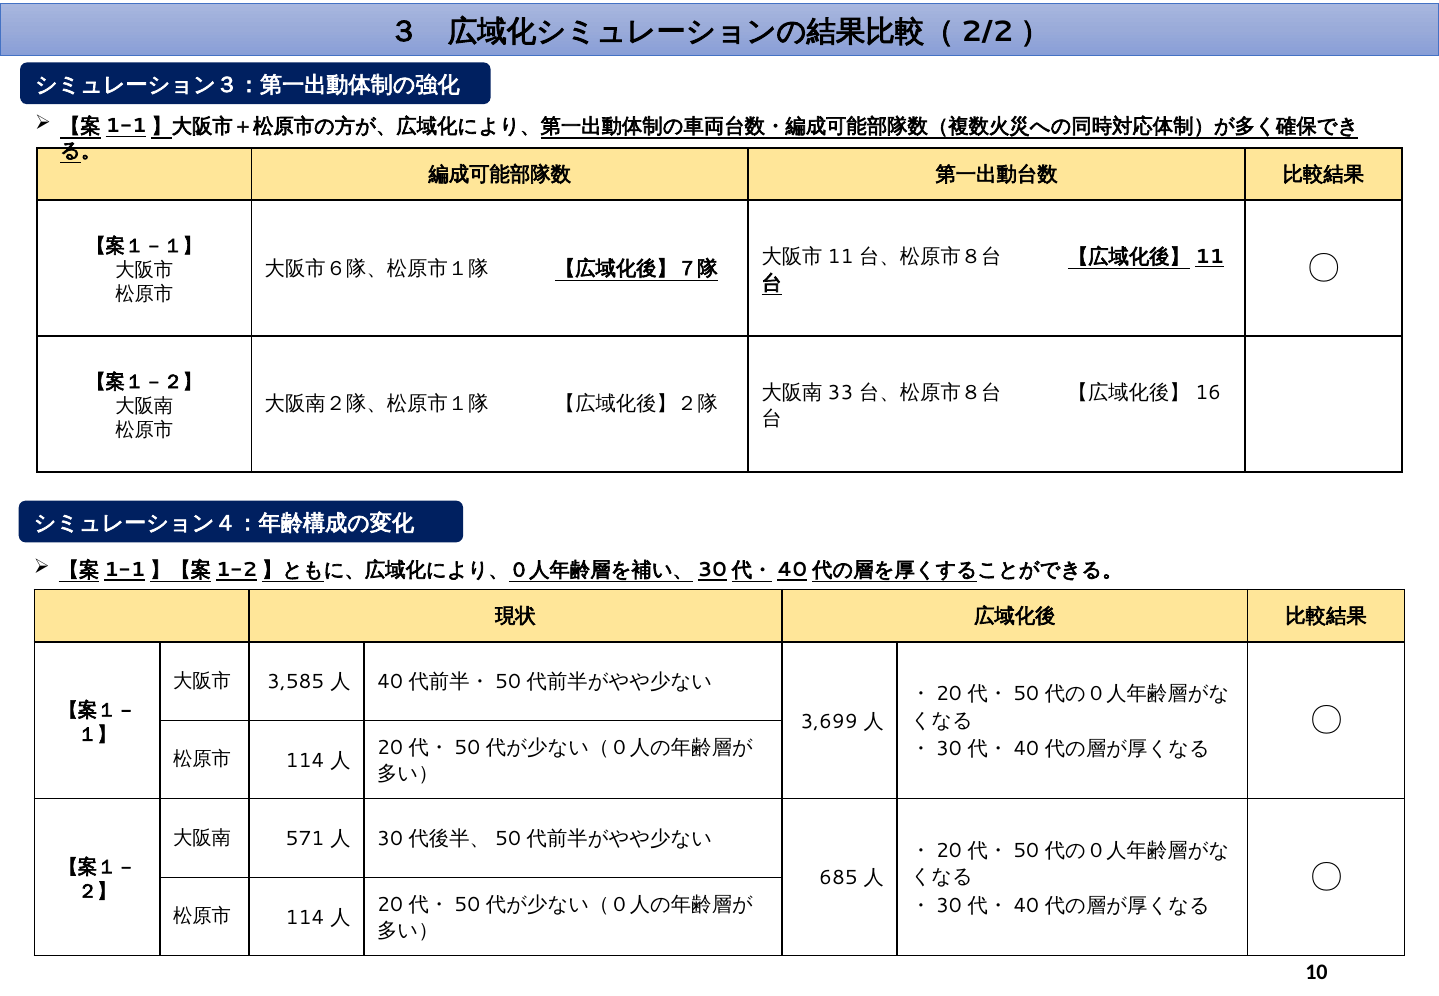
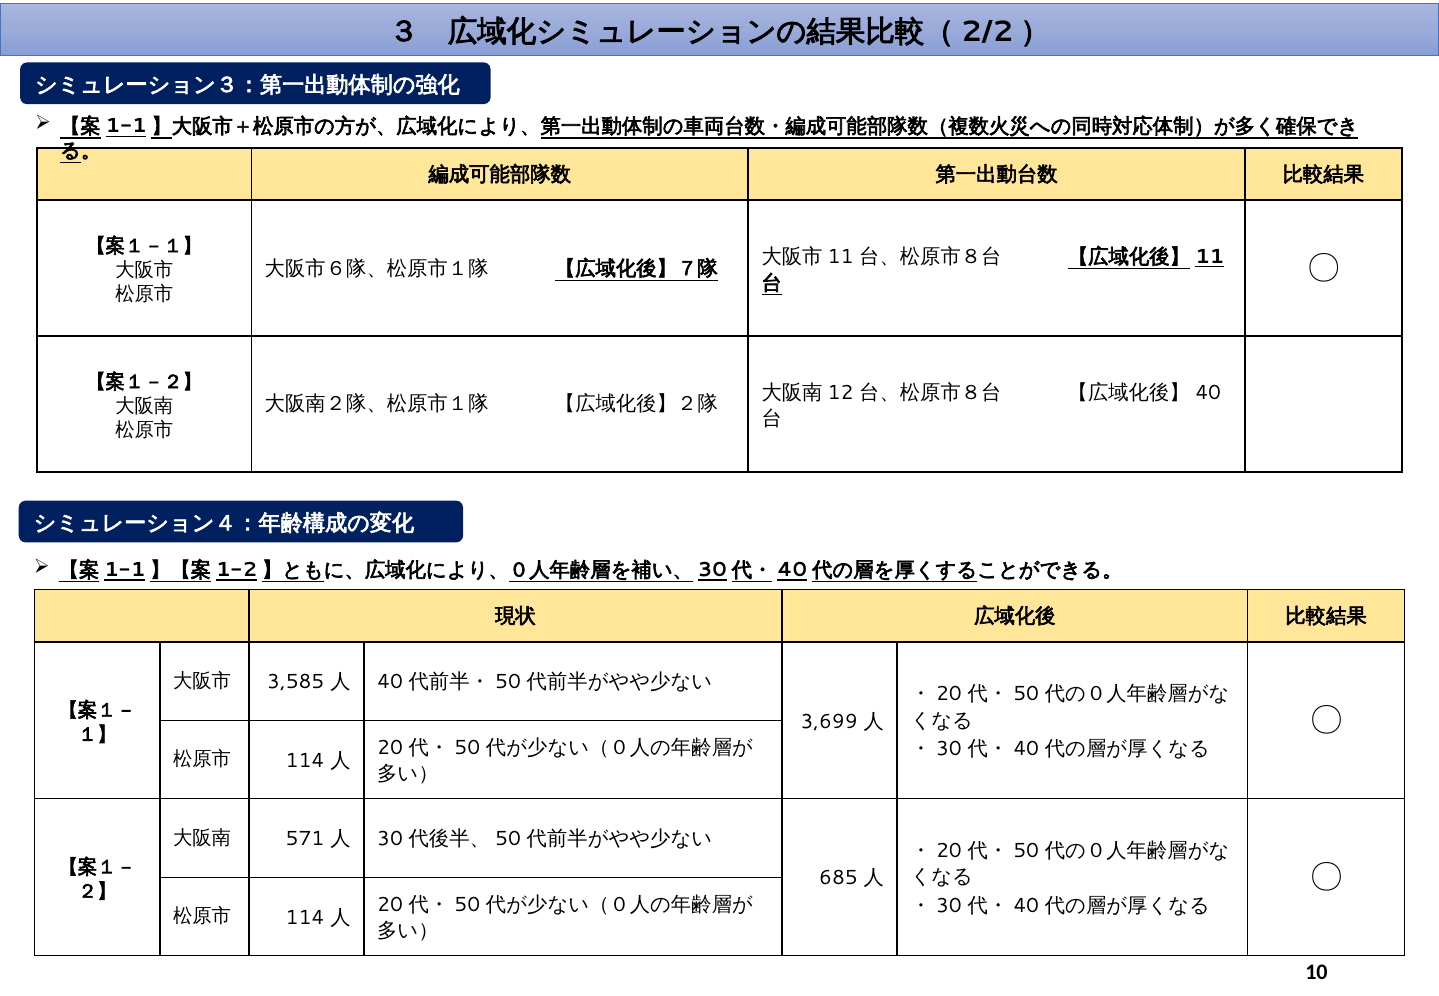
16: 16 -> 40 (1208, 393)
33: 33 -> 12 (841, 393)
